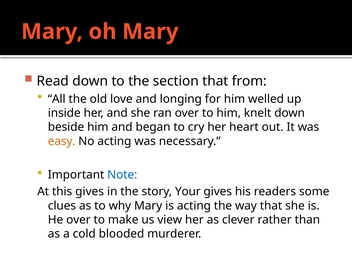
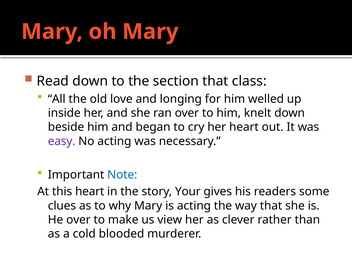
from: from -> class (249, 81)
easy colour: orange -> purple (62, 141)
this gives: gives -> heart (90, 192)
